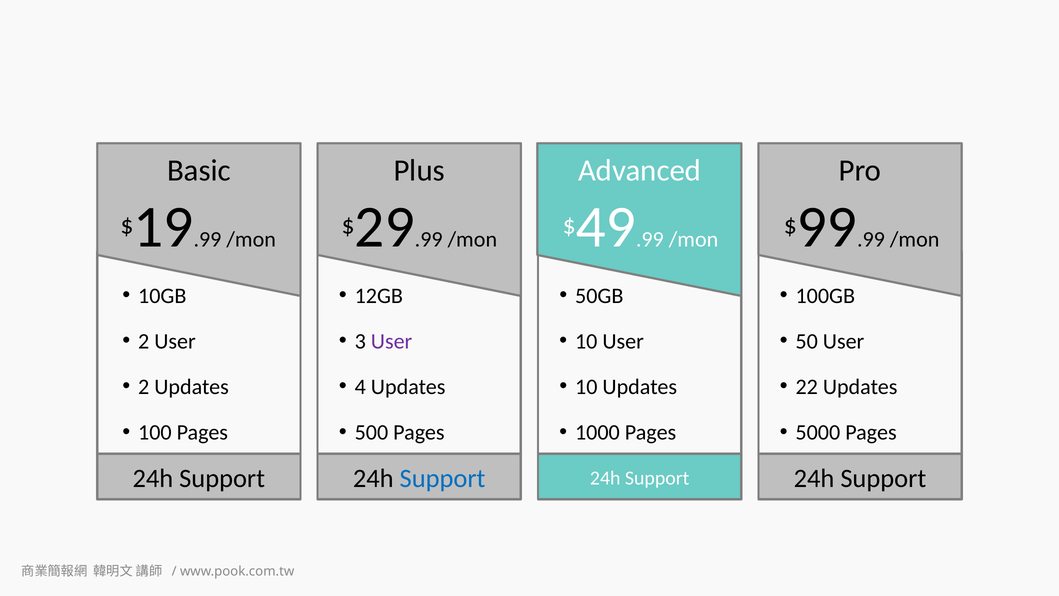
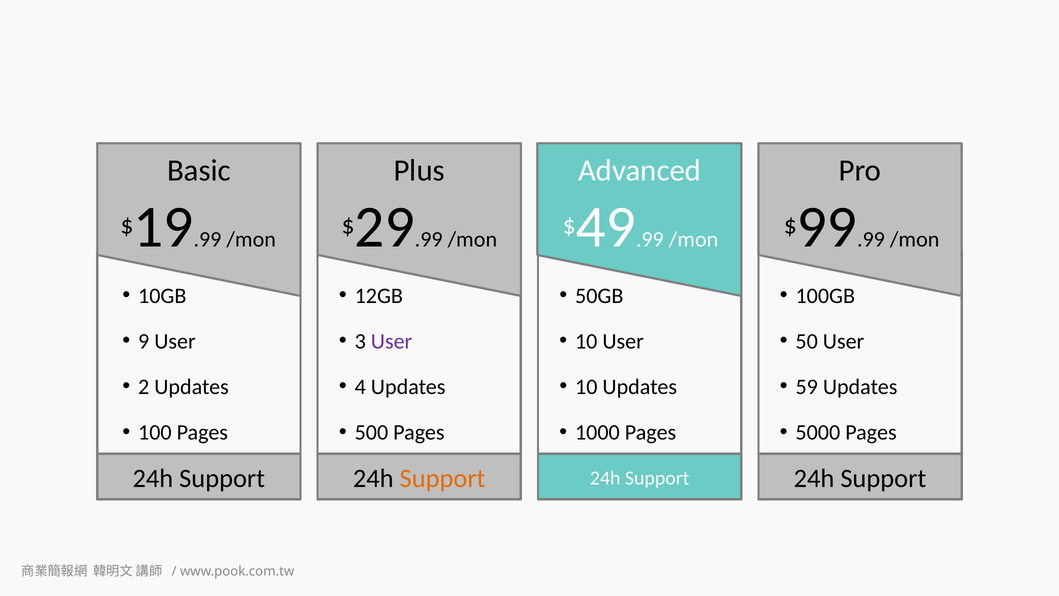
2: 2 -> 9 (144, 341)
22: 22 -> 59 (807, 387)
Support colour: blue -> orange (443, 478)
